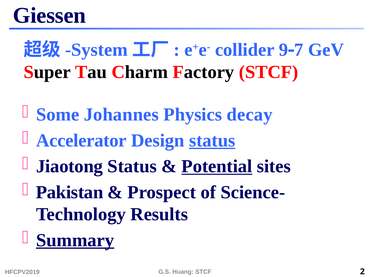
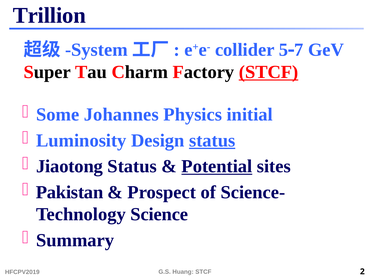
Giessen: Giessen -> Trillion (49, 15)
9: 9 -> 5 (283, 50)
STCF underline: none -> present (269, 72)
decay: decay -> initial (250, 115)
Accelerator: Accelerator -> Luminosity (81, 141)
Results: Results -> Science (159, 215)
Summary underline: present -> none (75, 241)
